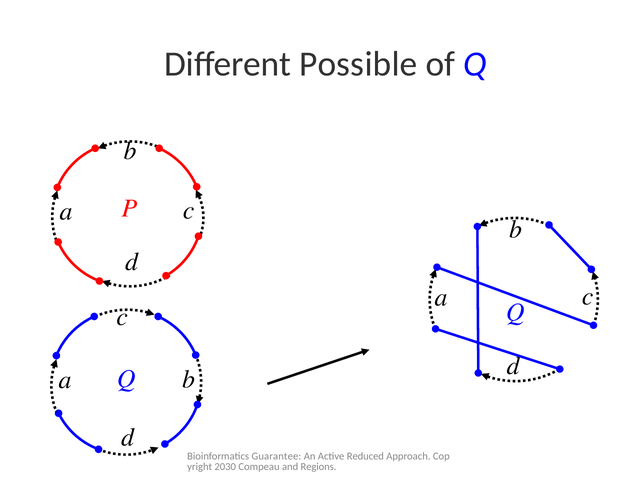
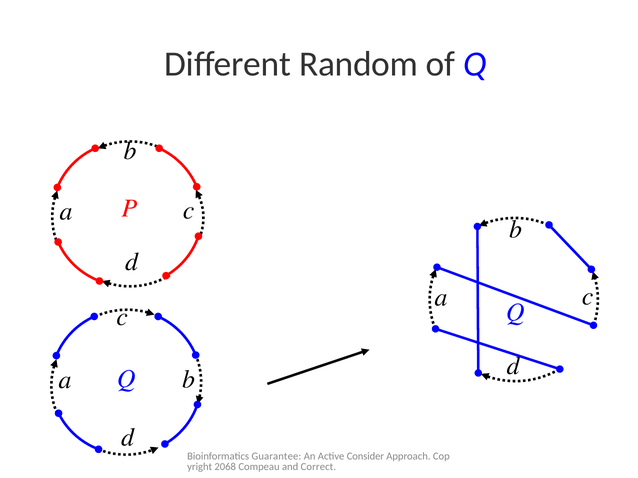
Possible: Possible -> Random (359, 64)
Reduced: Reduced -> Consider (365, 457)
2030: 2030 -> 2068 (225, 467)
Regions: Regions -> Correct (318, 467)
